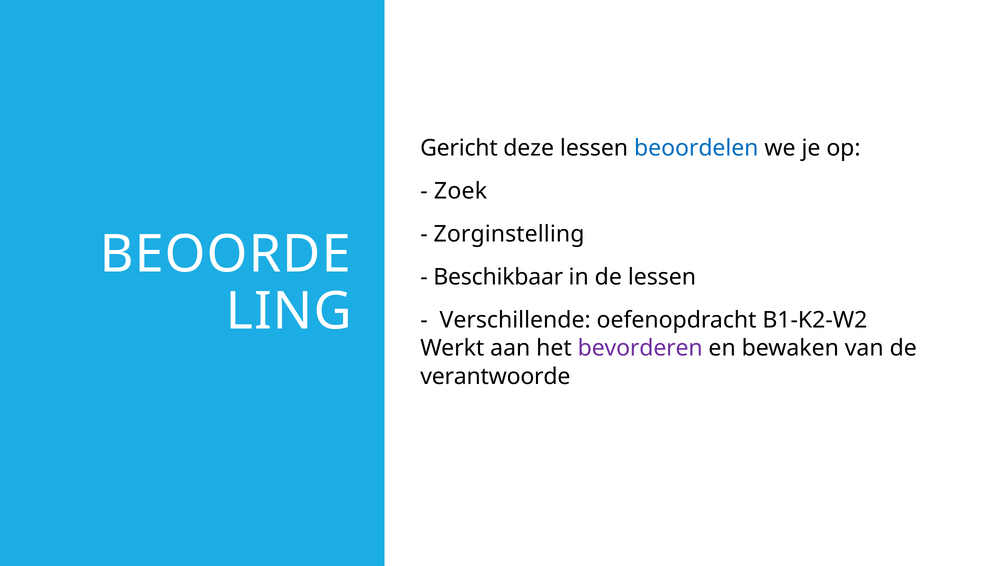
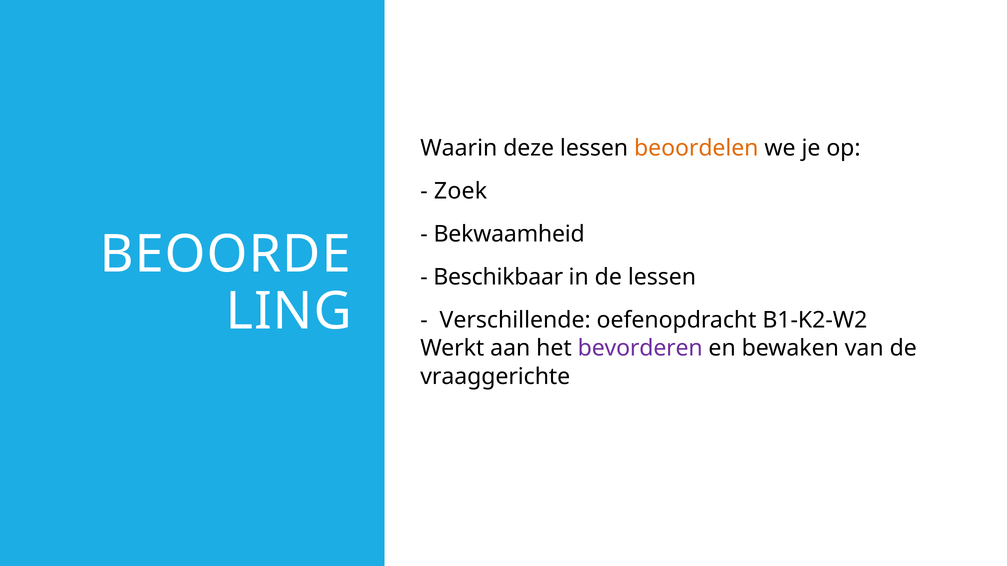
Gericht: Gericht -> Waarin (459, 148)
beoordelen colour: blue -> orange (696, 148)
Zorginstelling: Zorginstelling -> Bekwaamheid (509, 234)
verantwoorde: verantwoorde -> vraaggerichte (495, 377)
